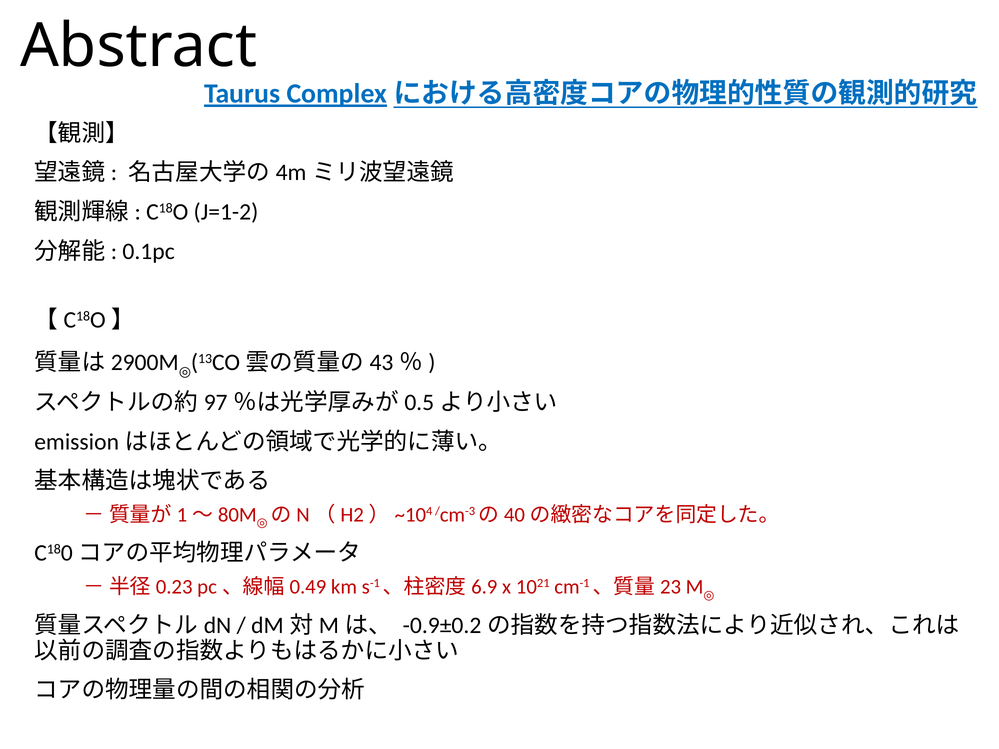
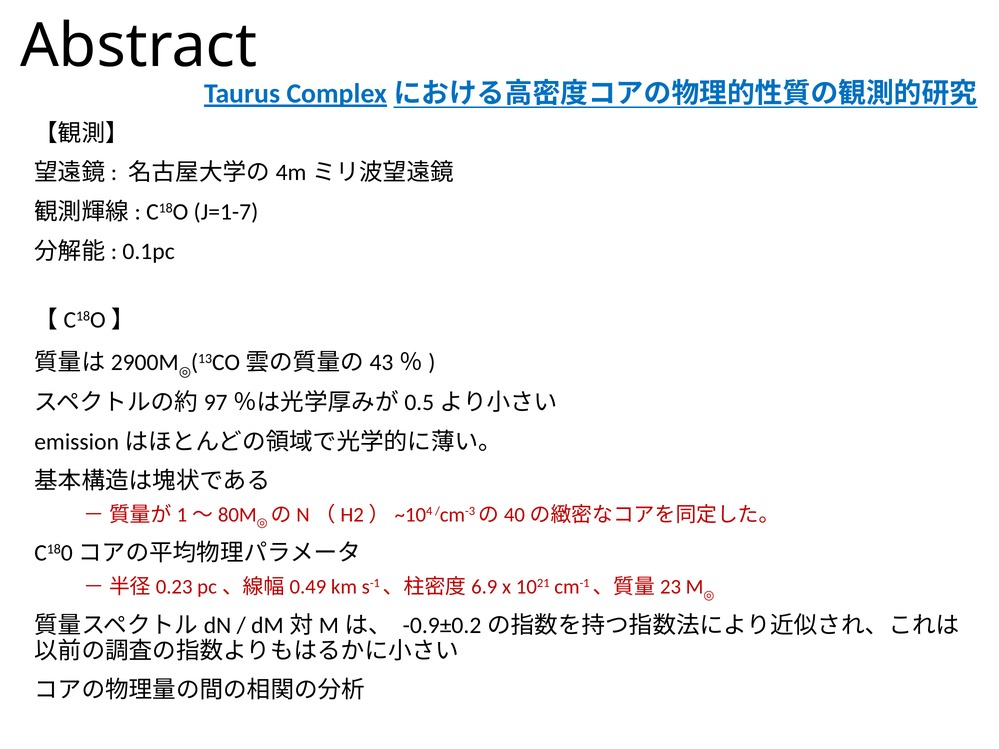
J=1-2: J=1-2 -> J=1-7 (226, 212)
